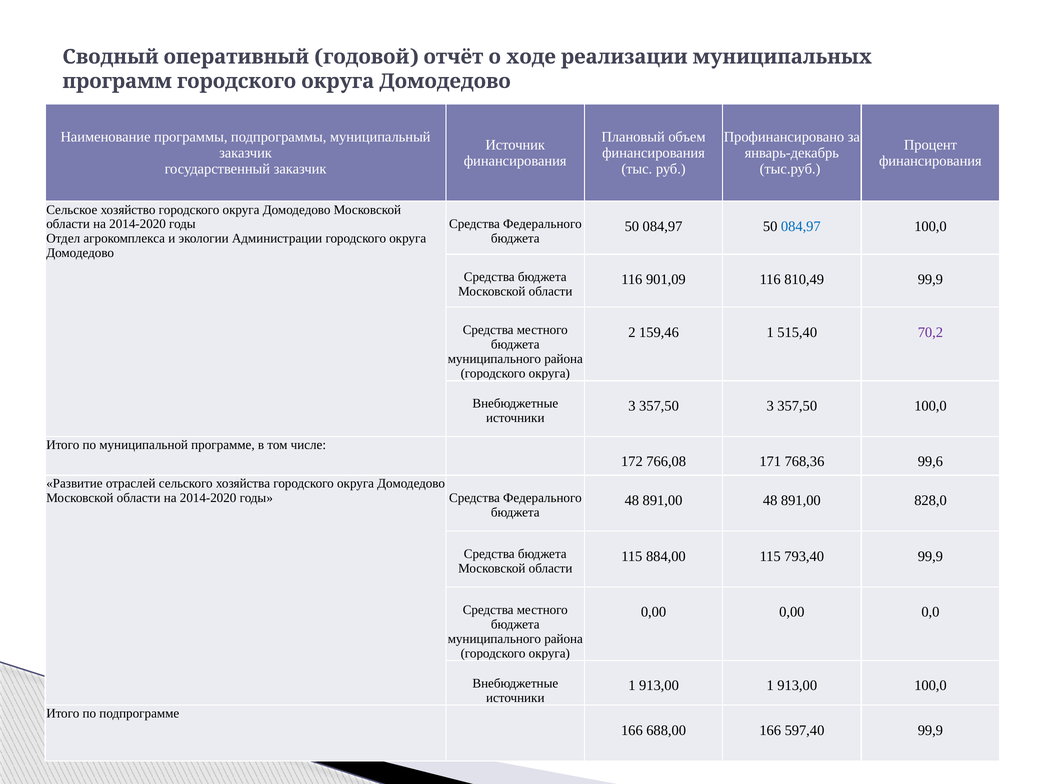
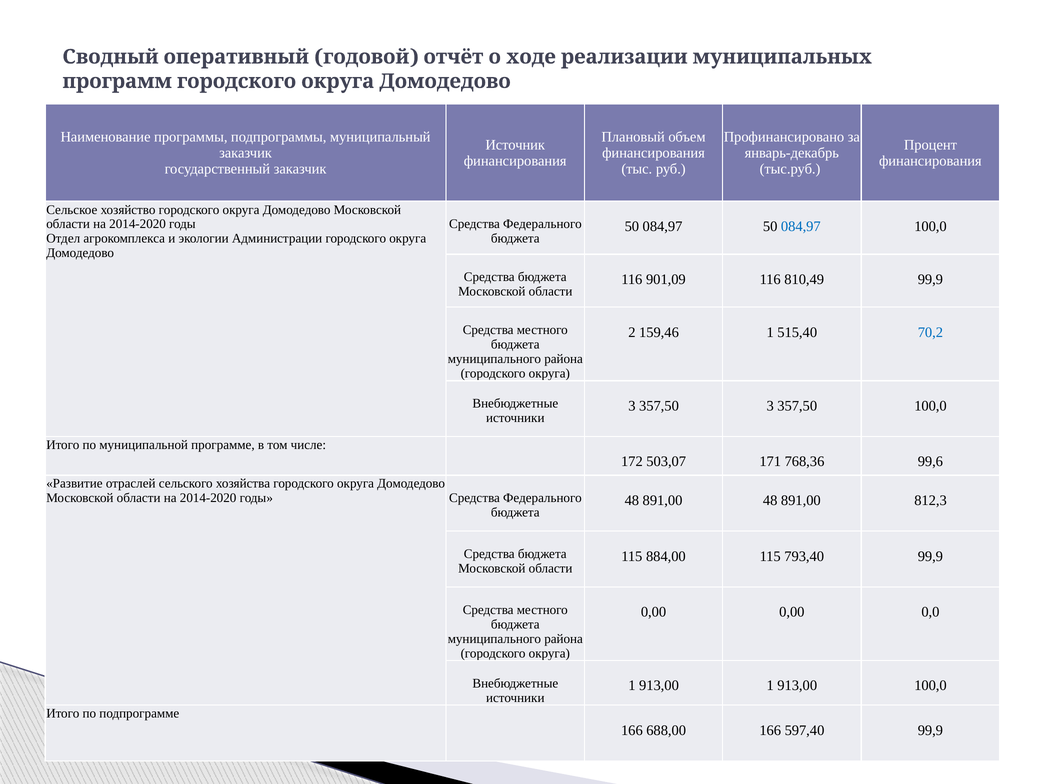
70,2 colour: purple -> blue (930, 332)
766,08: 766,08 -> 503,07 (666, 462)
828,0: 828,0 -> 812,3 (931, 500)
